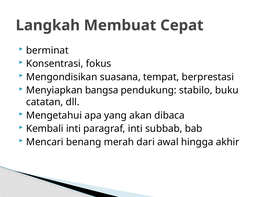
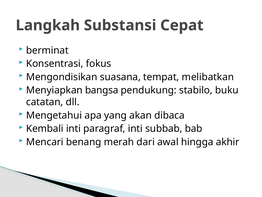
Membuat: Membuat -> Substansi (120, 25)
berprestasi: berprestasi -> melibatkan (208, 77)
